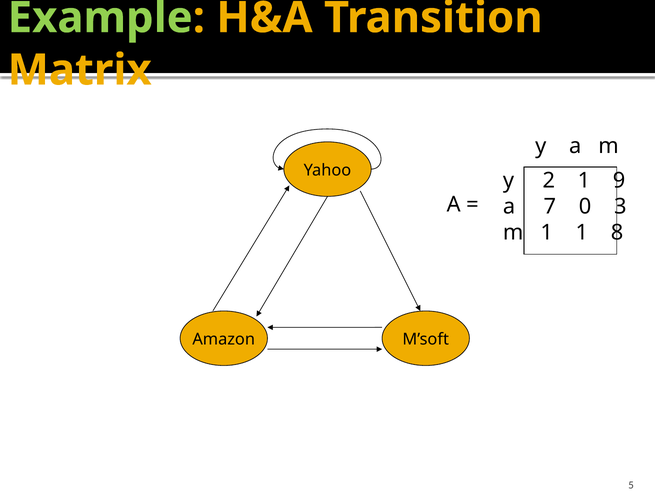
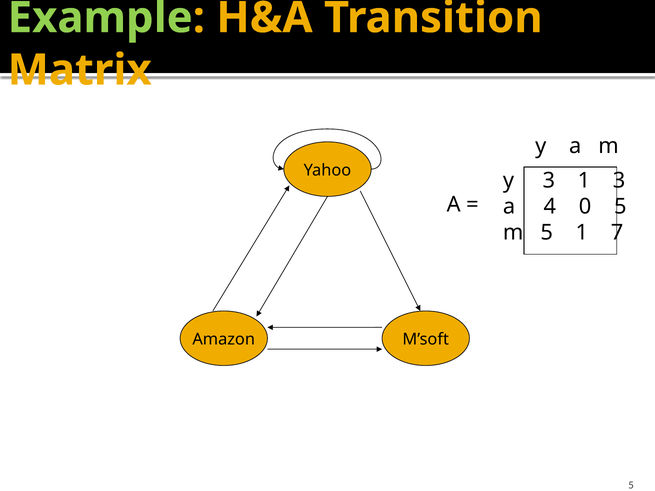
y 2: 2 -> 3 (549, 180)
1 9: 9 -> 3 (619, 180)
7: 7 -> 4 (550, 207)
0 3: 3 -> 5 (620, 207)
m 1: 1 -> 5 (547, 233)
8: 8 -> 7 (617, 233)
